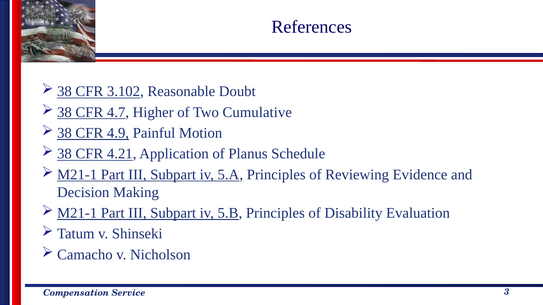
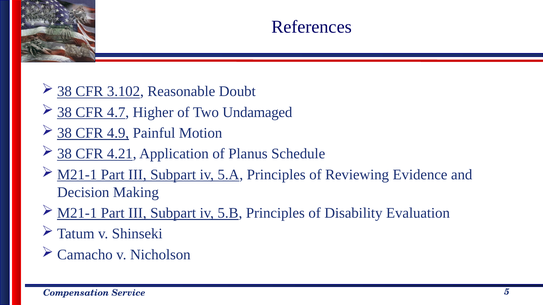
Cumulative: Cumulative -> Undamaged (257, 112)
3: 3 -> 5 (507, 292)
